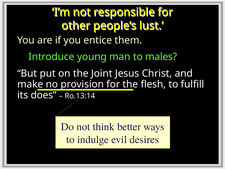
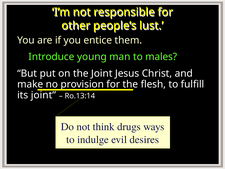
its does: does -> joint (44, 95)
better: better -> drugs (129, 127)
